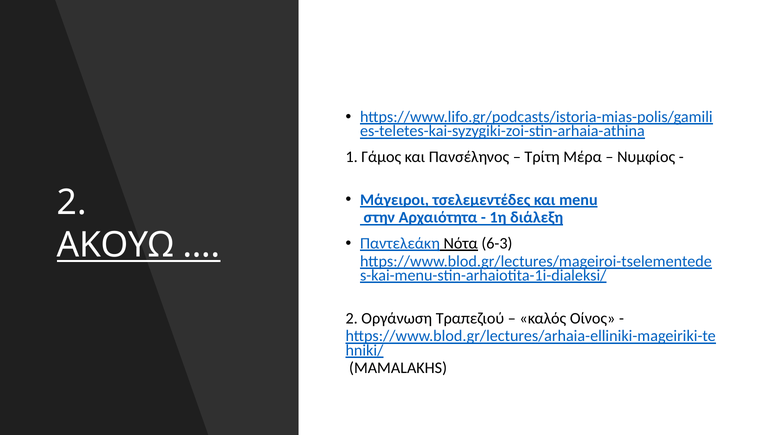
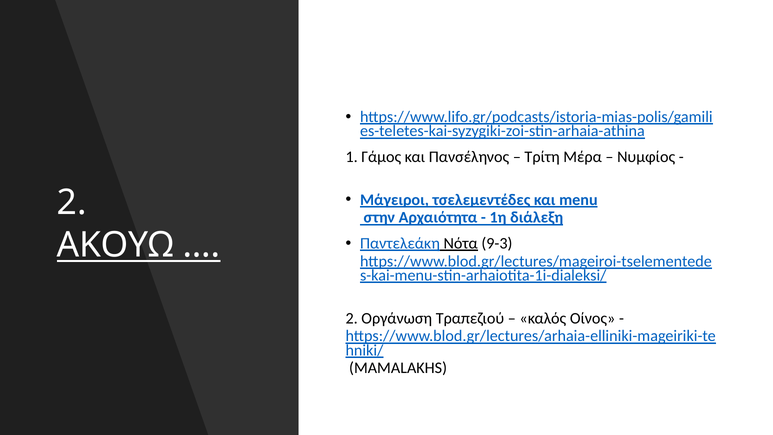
6-3: 6-3 -> 9-3 (497, 243)
